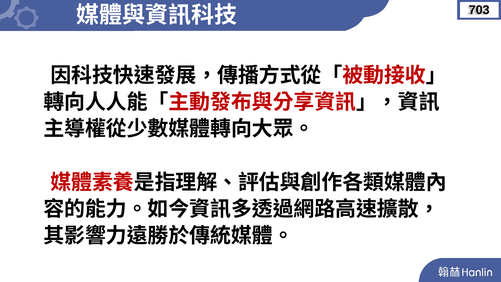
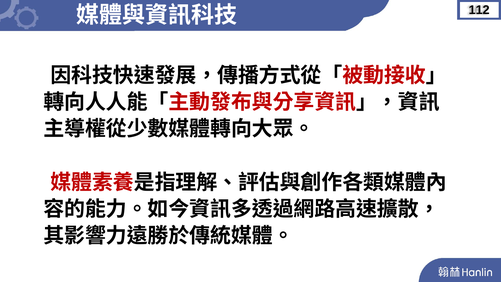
703: 703 -> 112 (479, 10)
